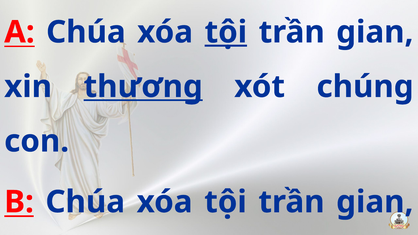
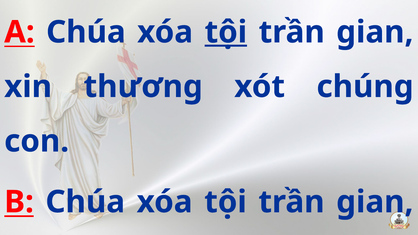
thương underline: present -> none (143, 87)
